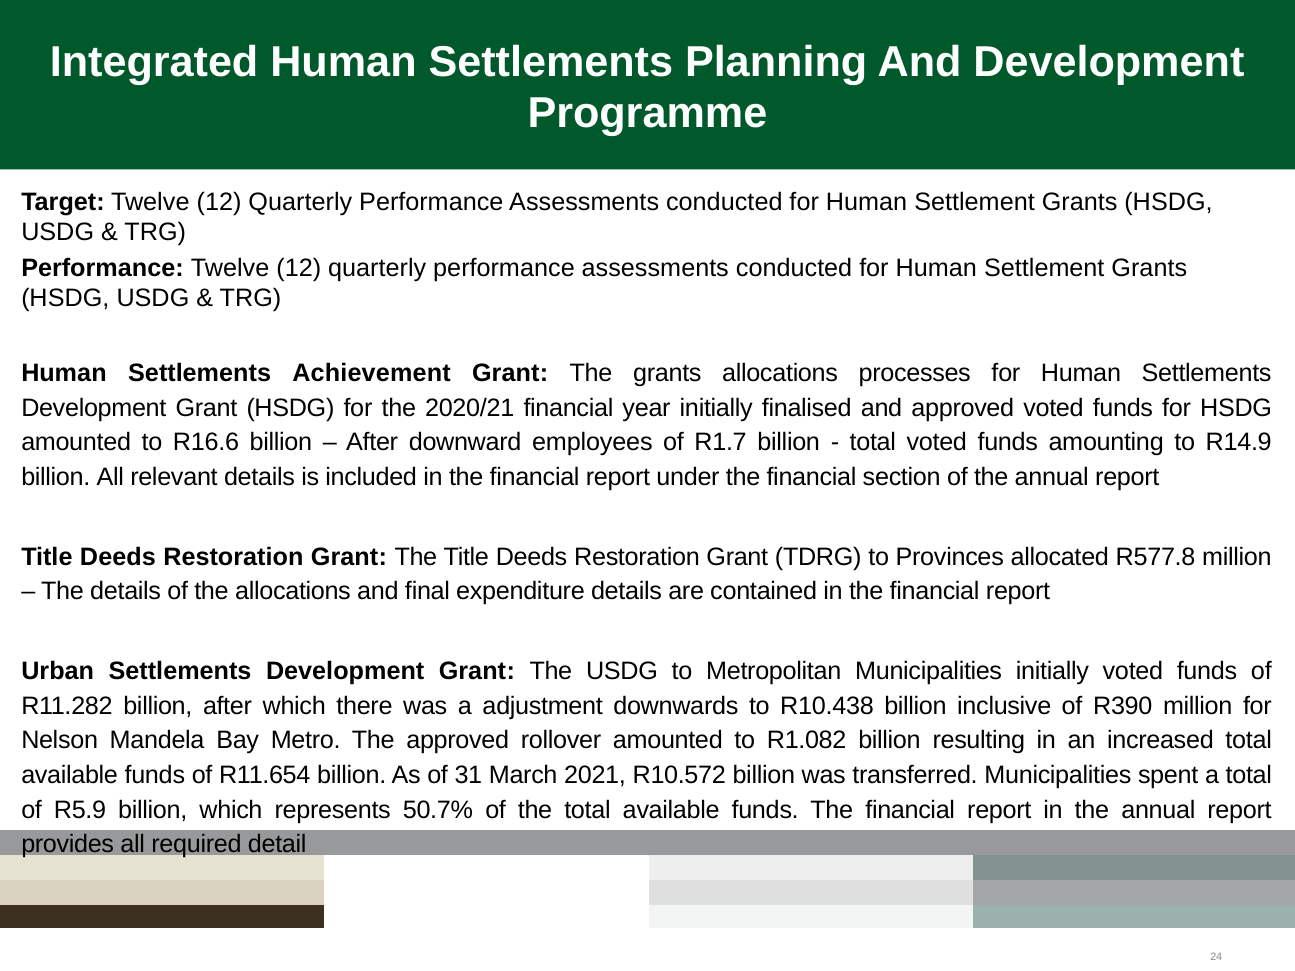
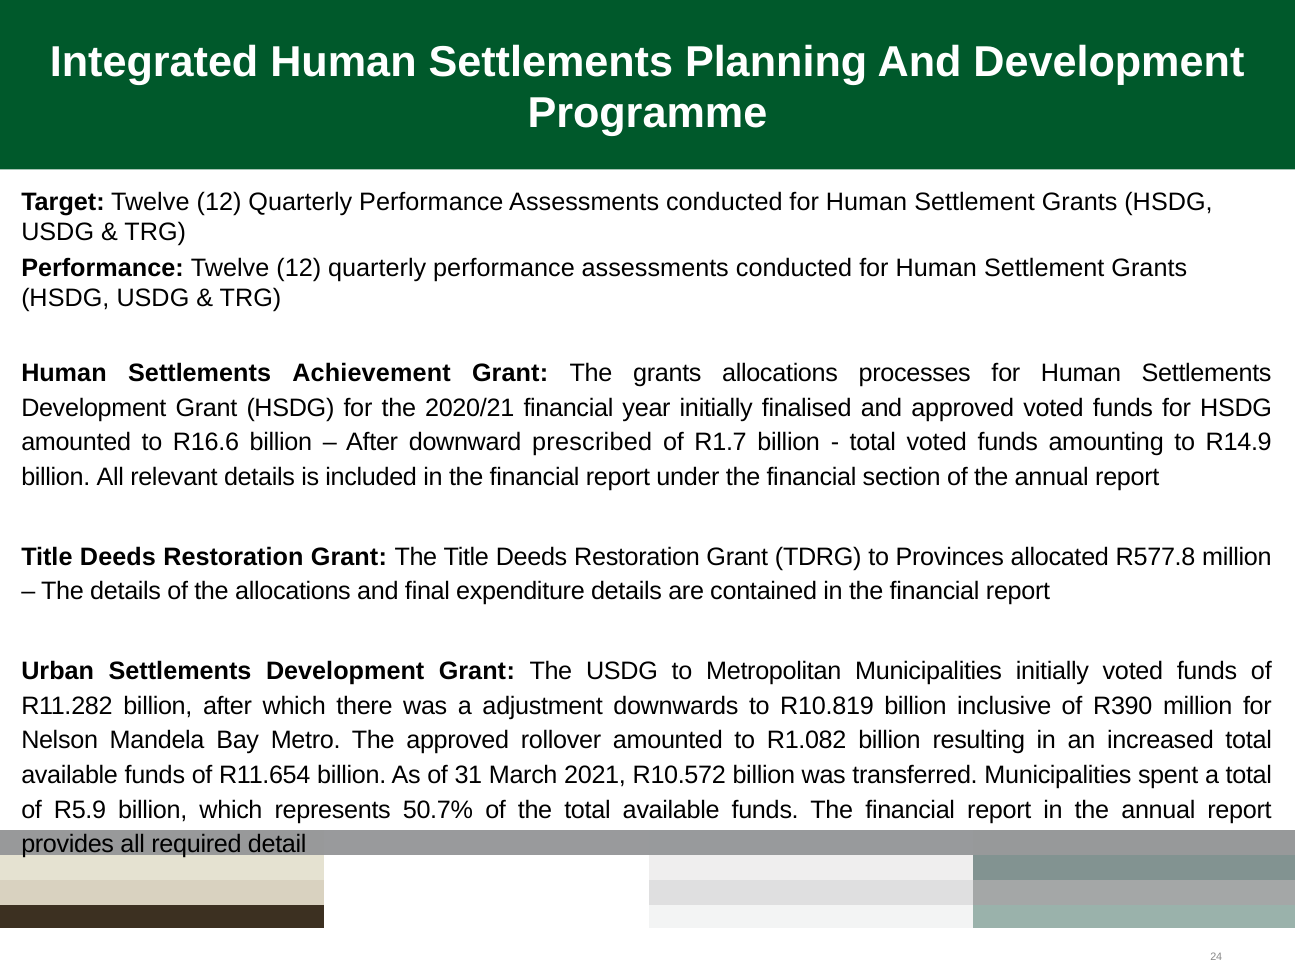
employees: employees -> prescribed (592, 443)
R10.438: R10.438 -> R10.819 (827, 706)
